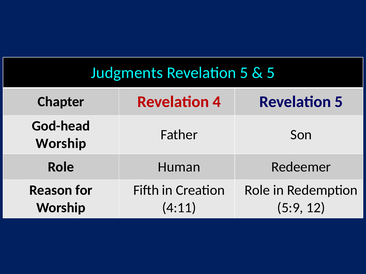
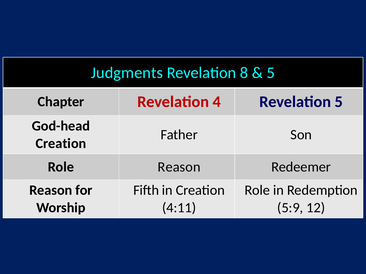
5: 5 -> 8 (244, 73)
Worship: Worship -> Creation (61, 144)
Role Human: Human -> Reason (179, 167)
